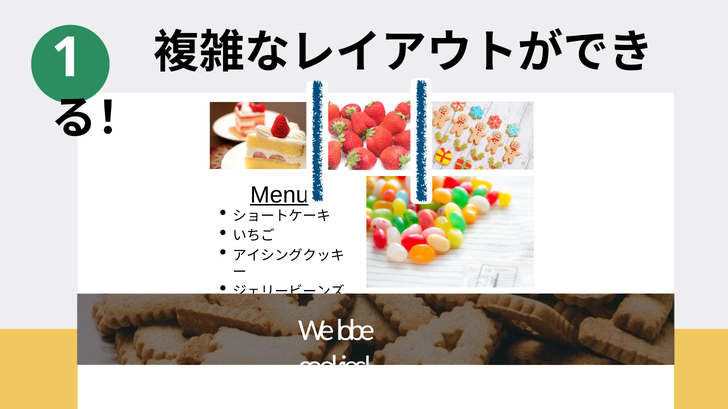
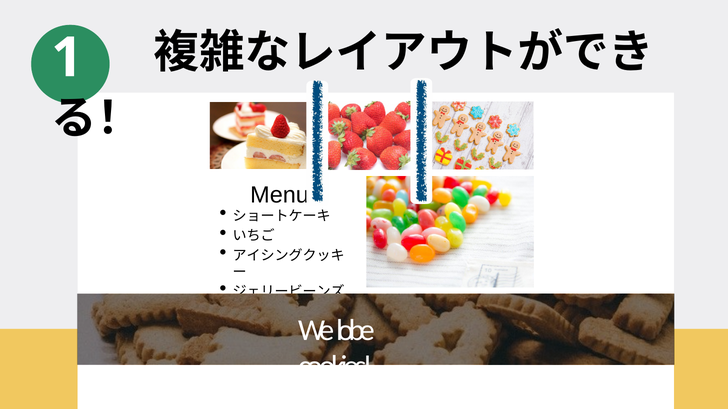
Menu underline: present -> none (280, 195)
